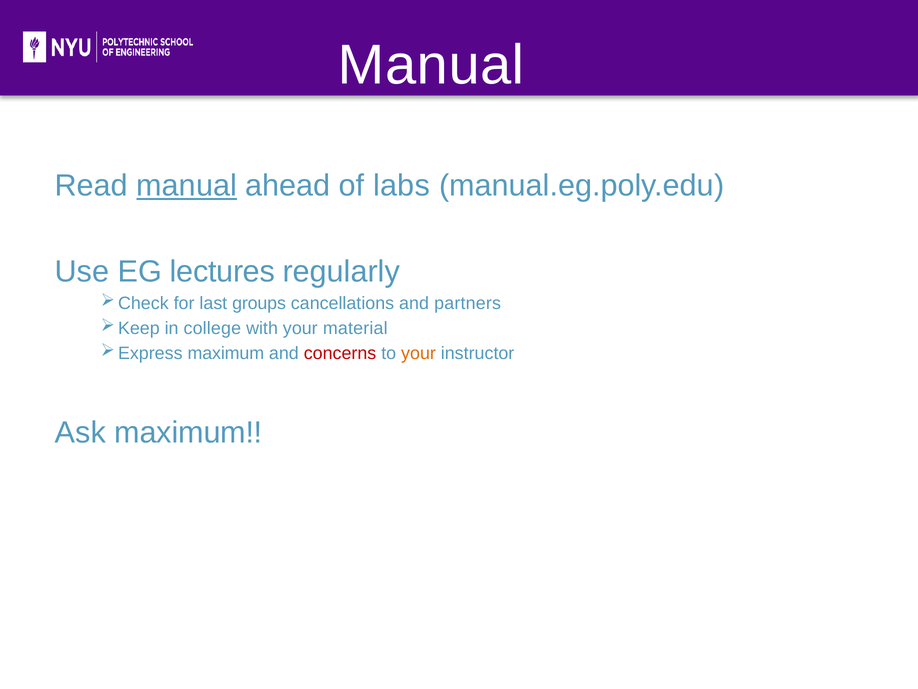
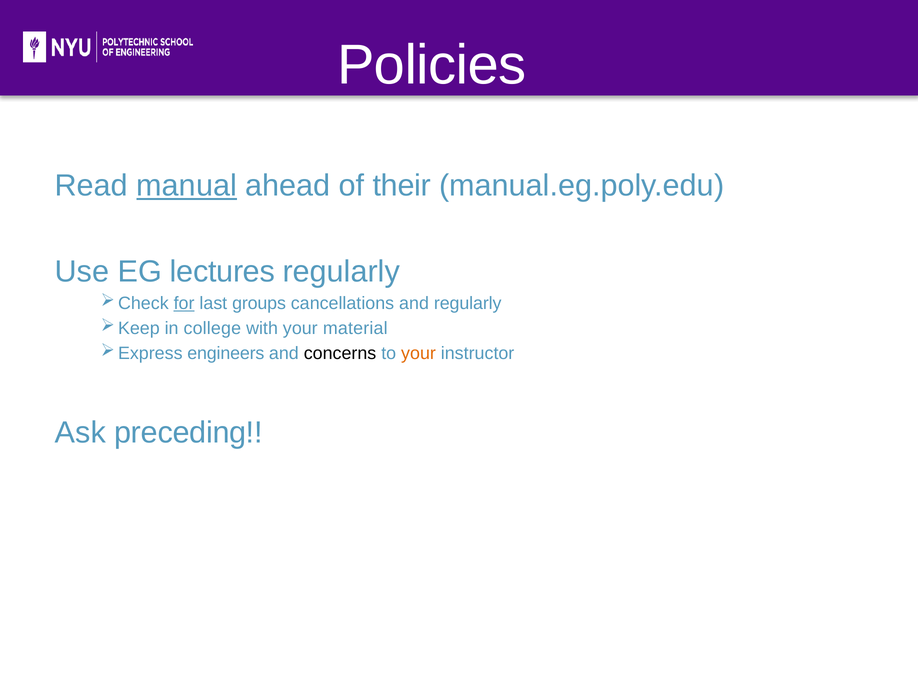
Manual: Manual -> Policies (432, 65)
labs: labs -> their (402, 186)
for underline: none -> present (184, 303)
and partners: partners -> regularly (468, 303)
maximum: maximum -> engineers (226, 353)
concerns colour: red -> black (340, 353)
Ask maximum: maximum -> preceding (188, 432)
